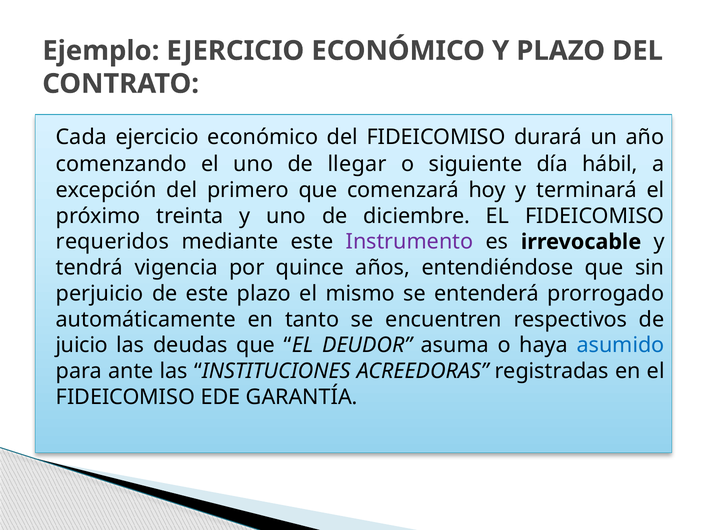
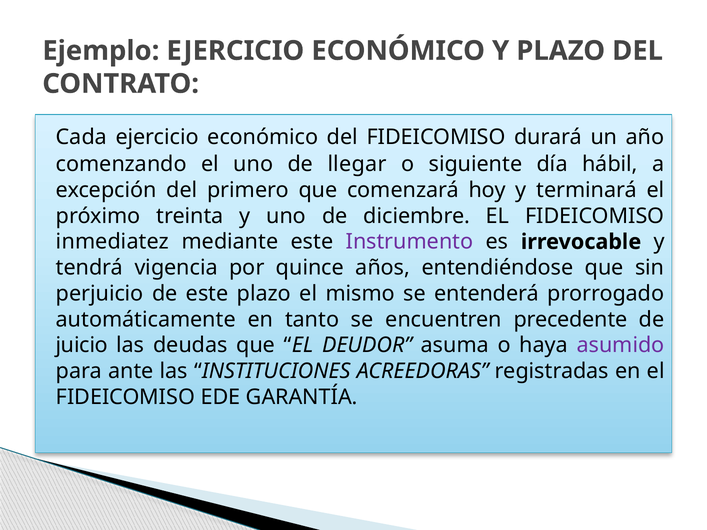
requeridos: requeridos -> inmediatez (113, 242)
respectivos: respectivos -> precedente (570, 320)
asumido colour: blue -> purple (621, 346)
